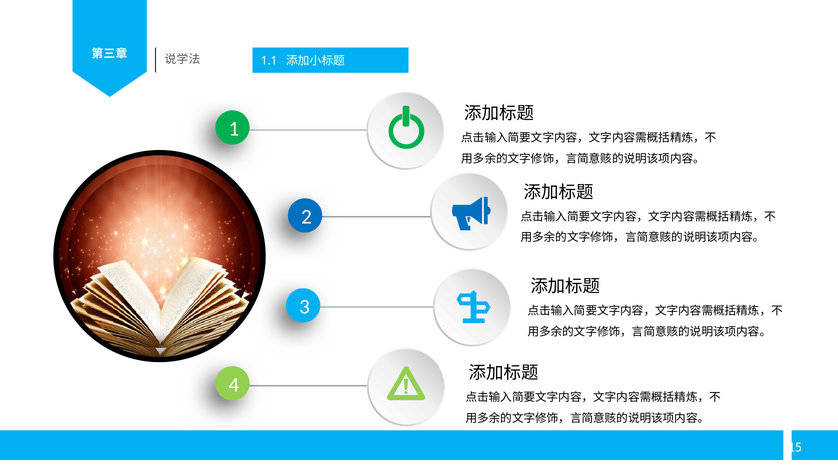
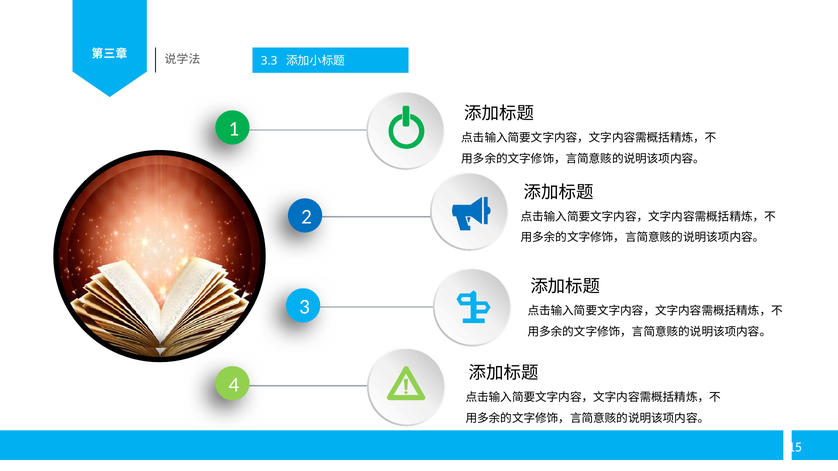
1.1: 1.1 -> 3.3 (269, 61)
